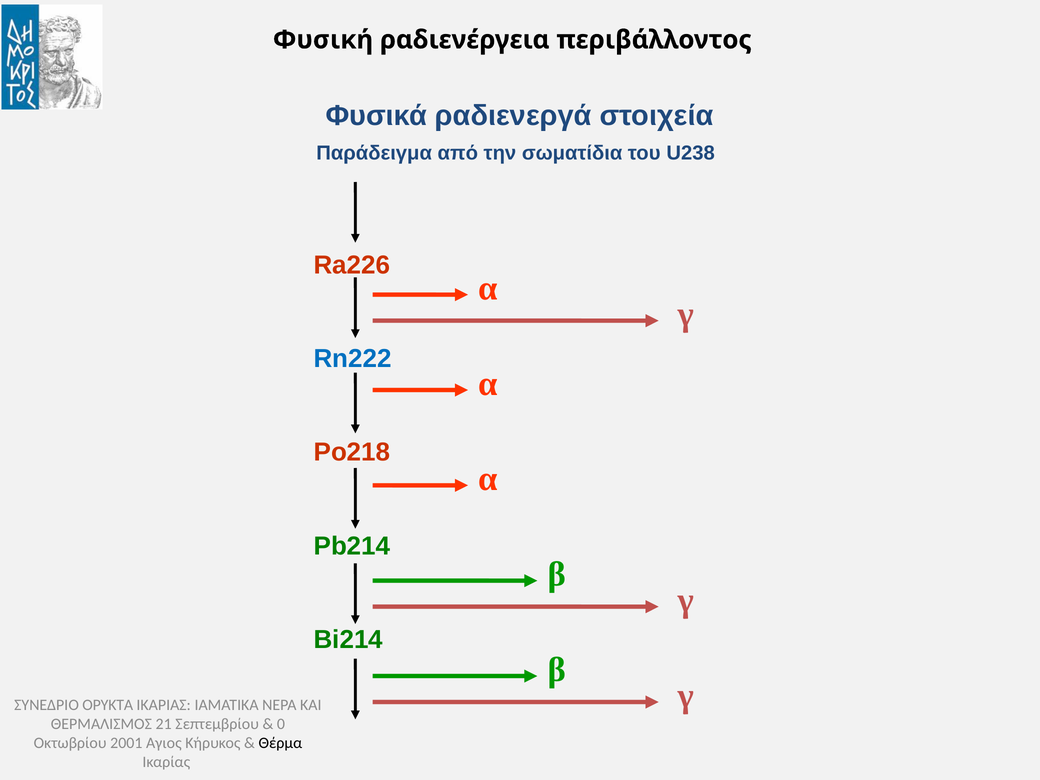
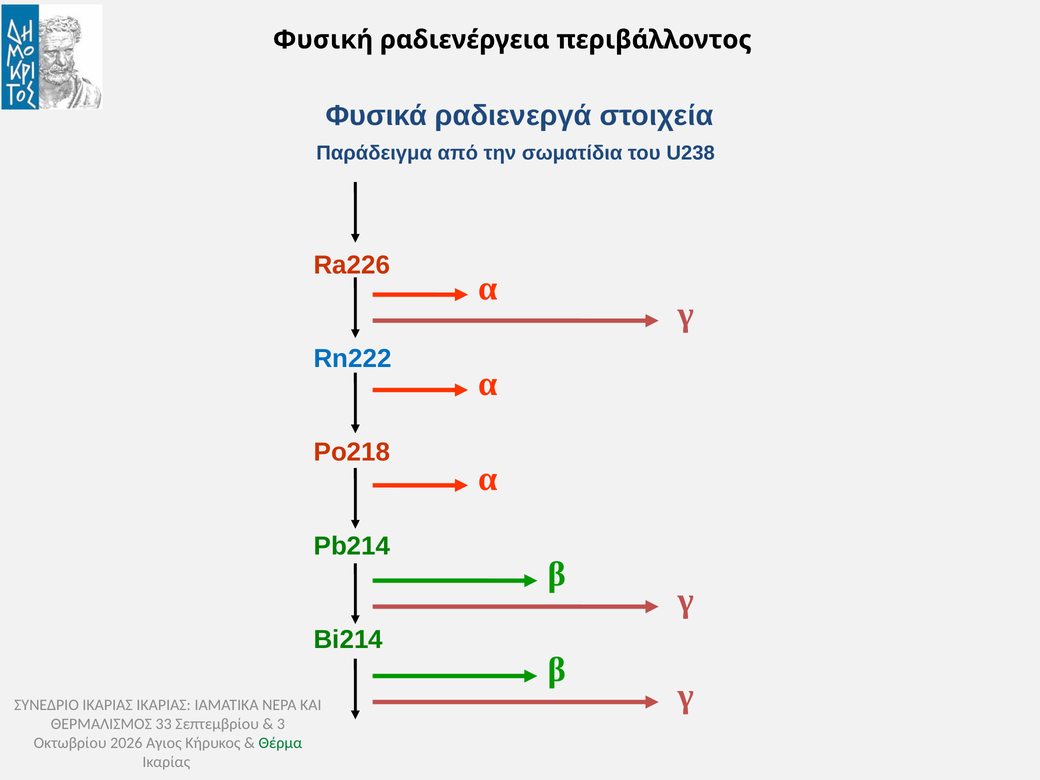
ΣΥΝΕΔΡΙΟ ΟΡΥΚΤΑ: ΟΡΥΚΤΑ -> ΙΚΑΡΙΑΣ (108, 705)
21: 21 -> 33 (164, 724)
0: 0 -> 3 (281, 724)
2001: 2001 -> 2026 (126, 743)
Θέρμα colour: black -> green (280, 743)
